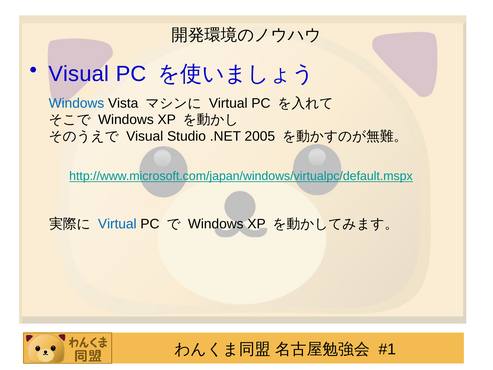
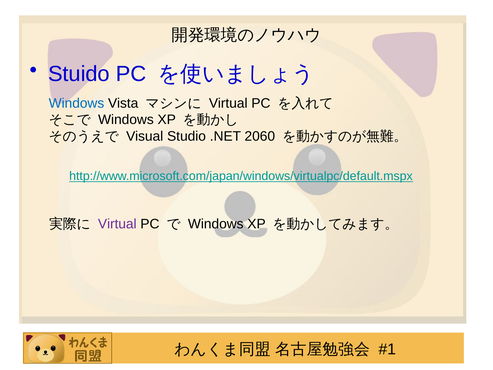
Visual: Visual -> Stuido (79, 74)
2005: 2005 -> 2060 (260, 136)
Virtual colour: blue -> purple (117, 224)
